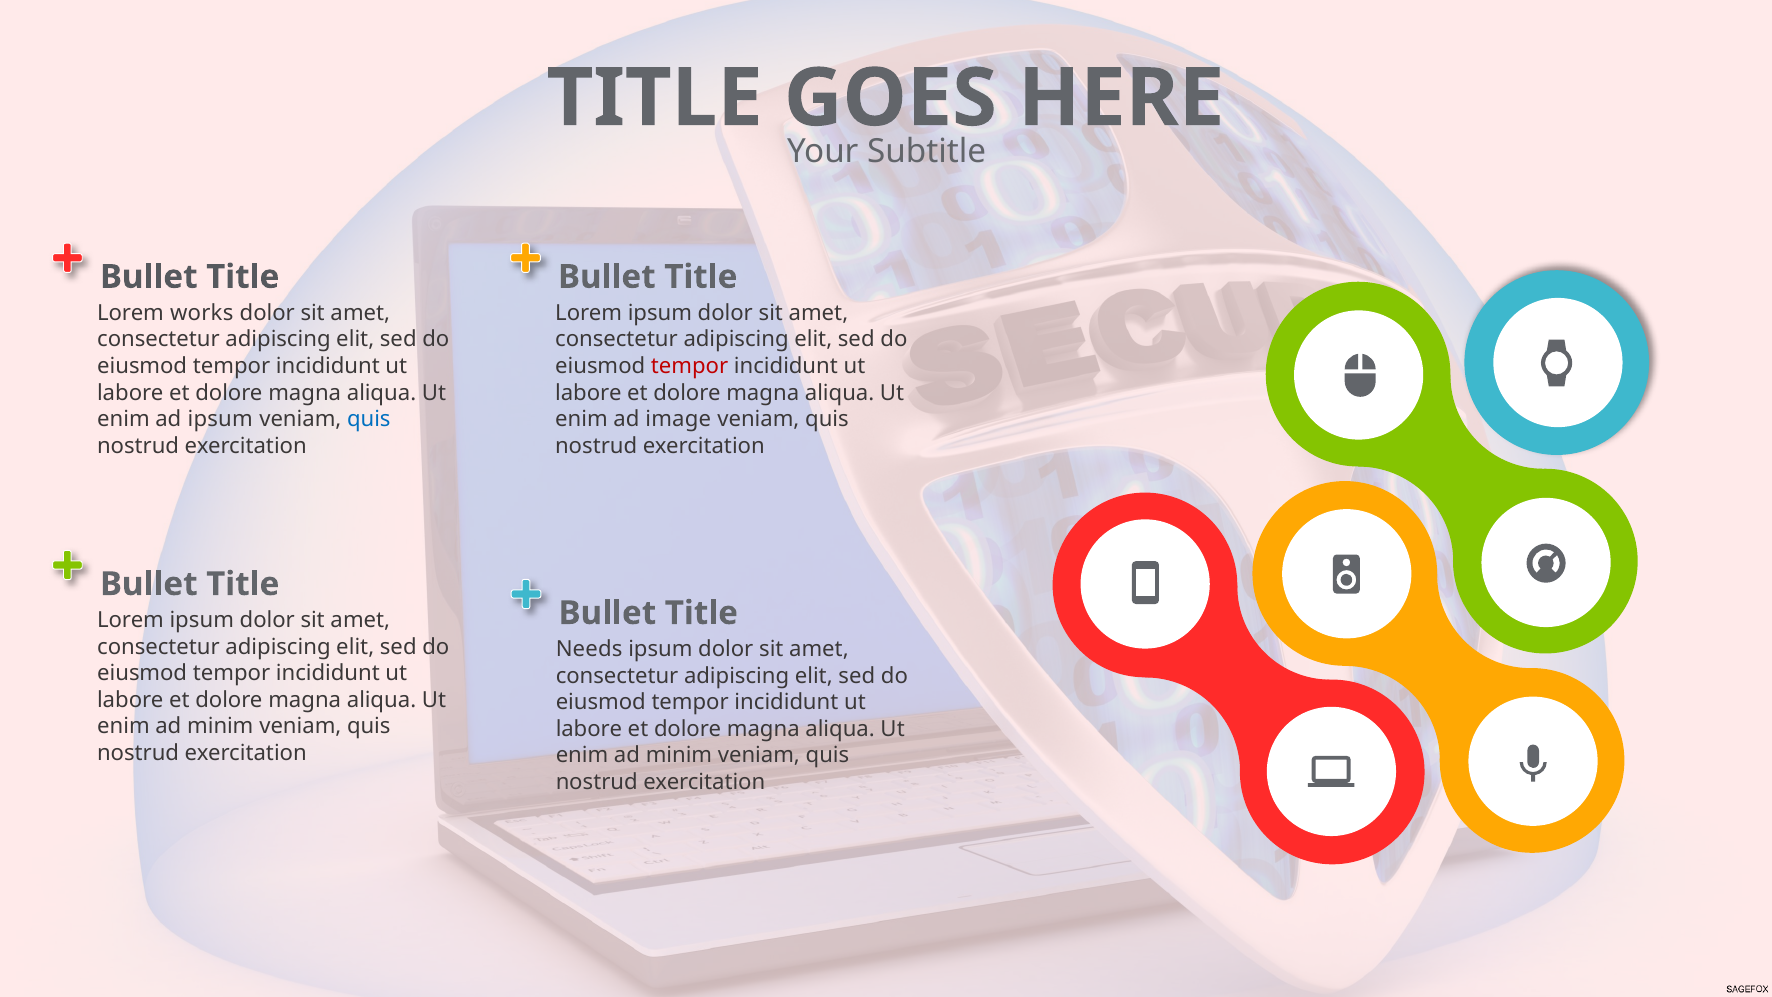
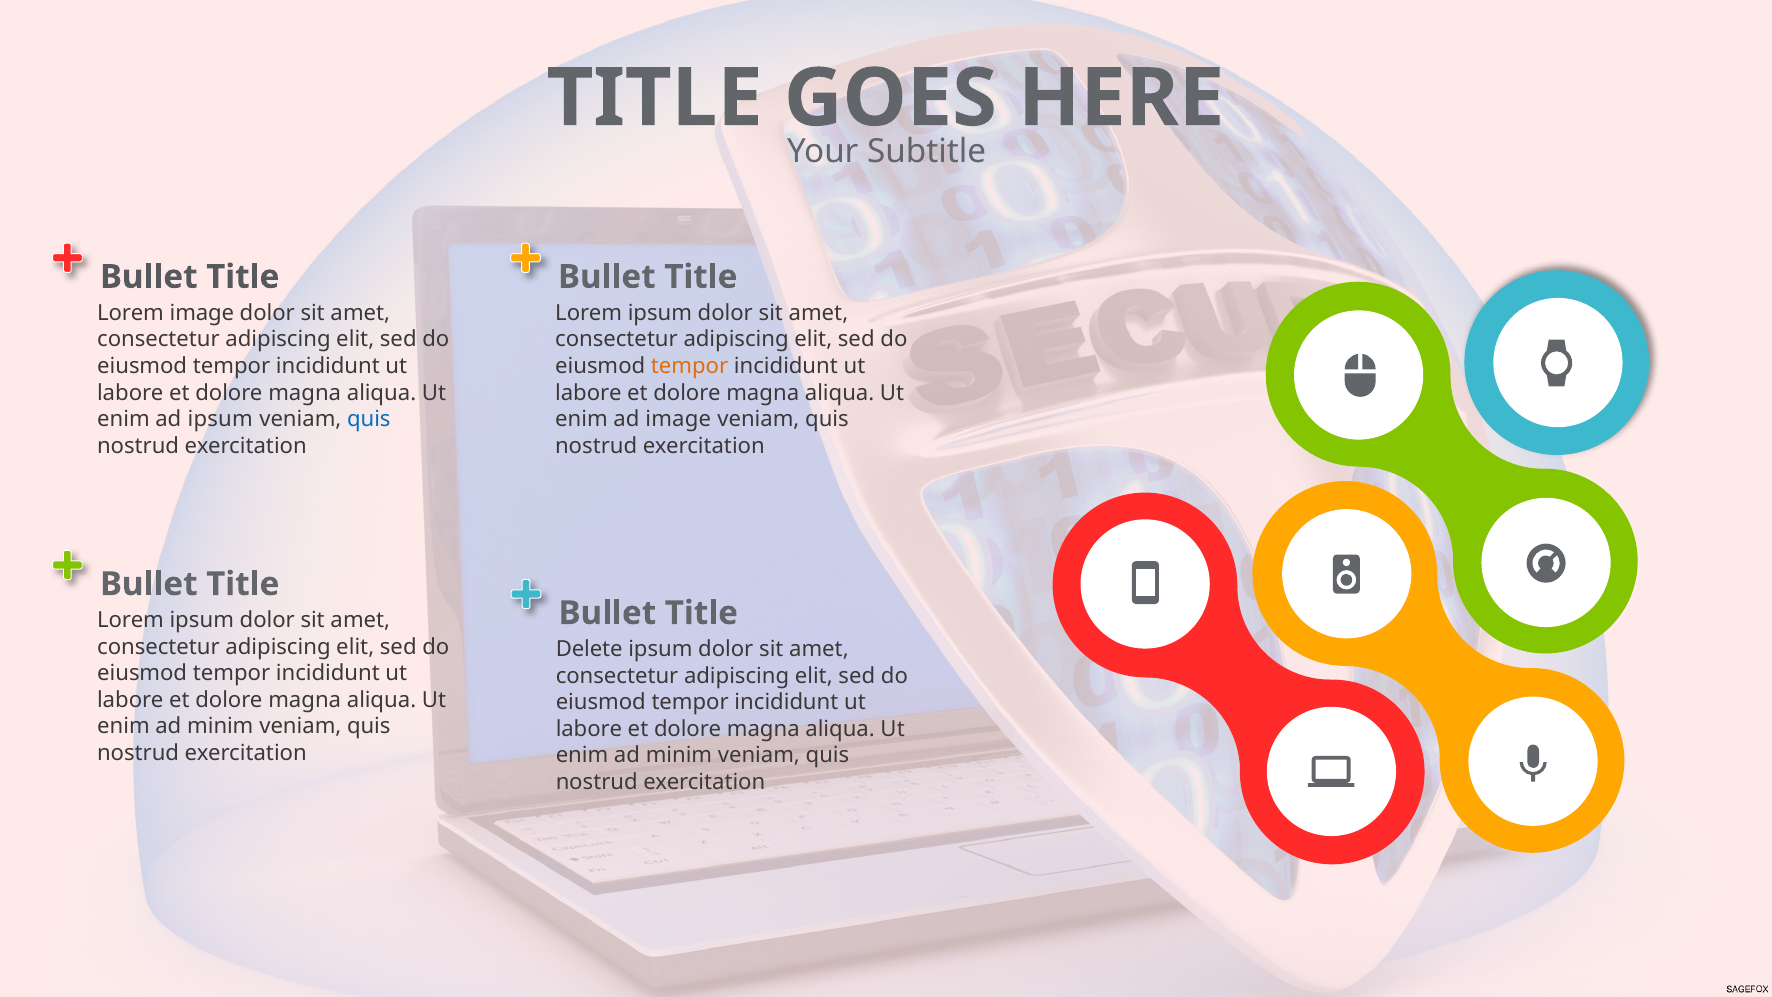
Lorem works: works -> image (202, 313)
tempor colour: red -> orange (690, 366)
Needs: Needs -> Delete (589, 649)
